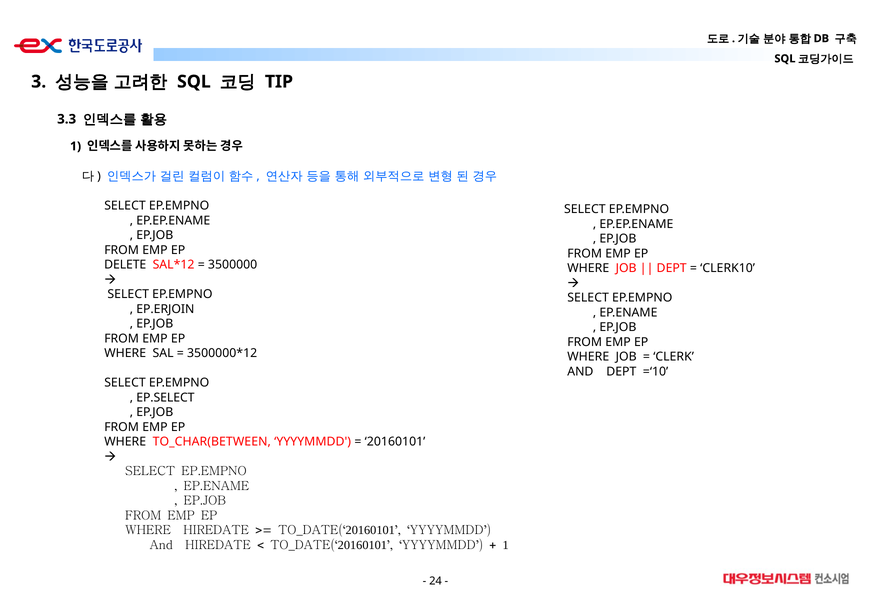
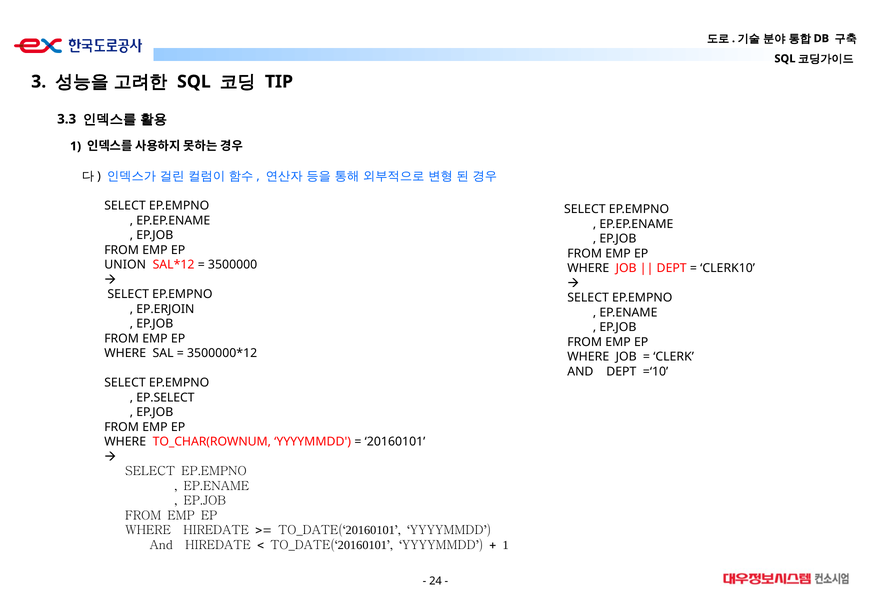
DELETE: DELETE -> UNION (125, 265)
TO_CHAR(BETWEEN: TO_CHAR(BETWEEN -> TO_CHAR(ROWNUM (212, 442)
